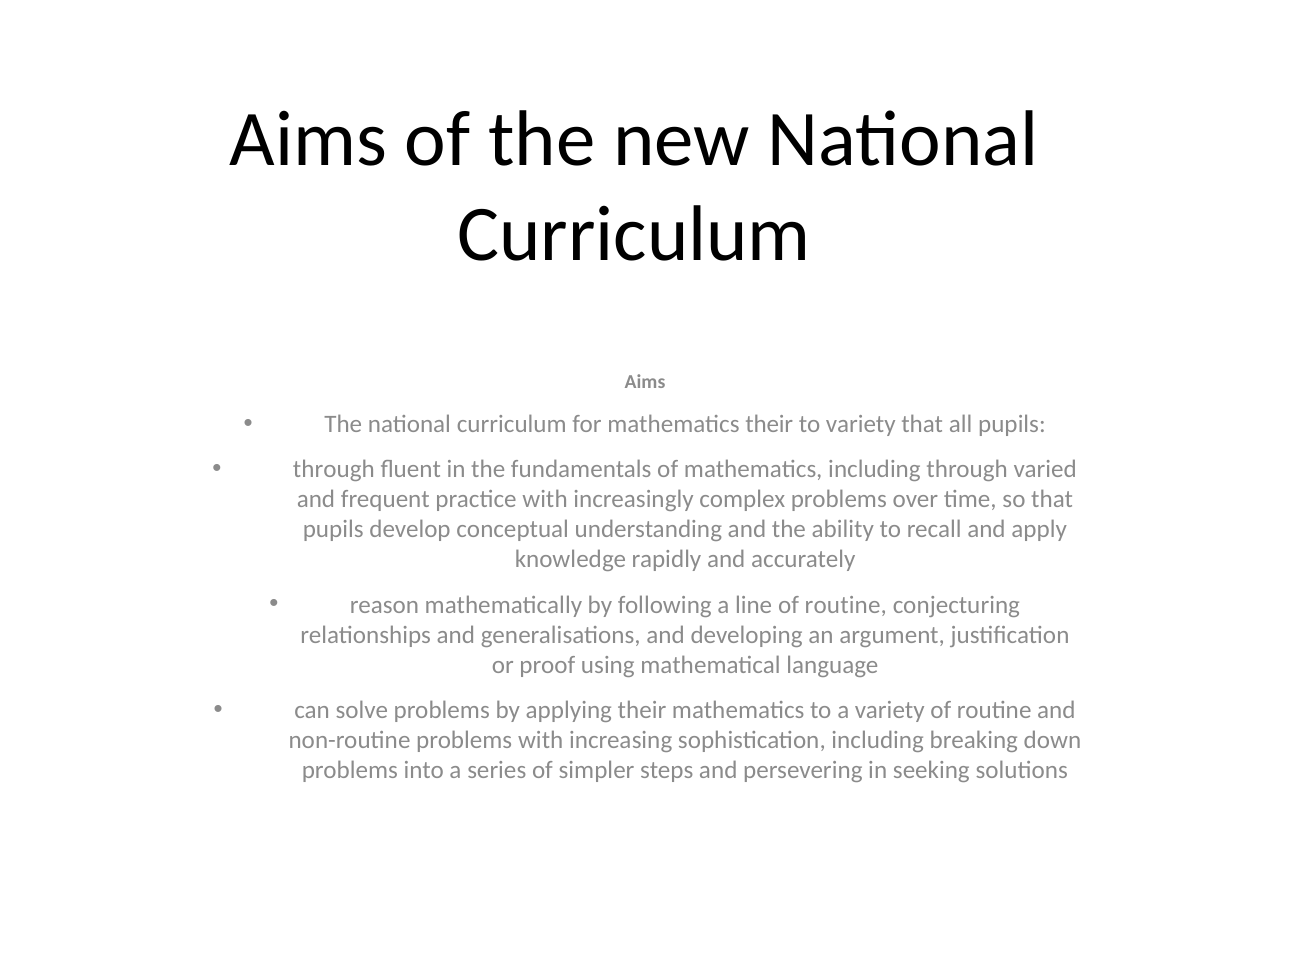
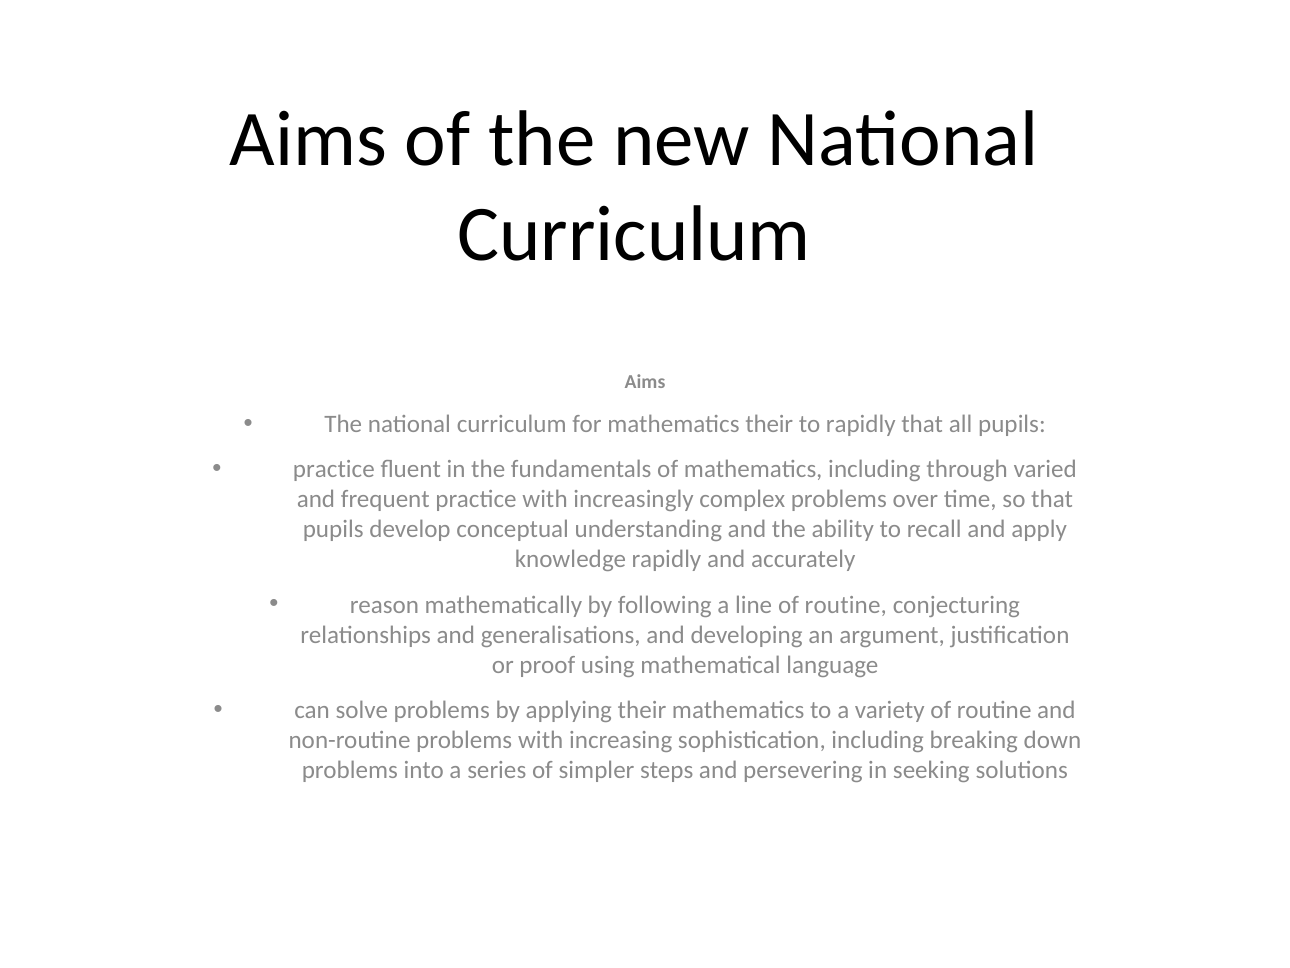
to variety: variety -> rapidly (861, 424)
through: through -> practice (334, 469)
